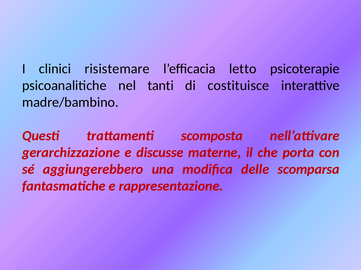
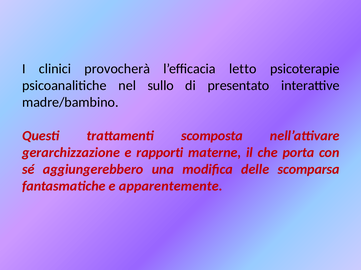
risistemare: risistemare -> provocherà (117, 69)
tanti: tanti -> sullo (161, 86)
costituisce: costituisce -> presentato (239, 86)
discusse: discusse -> rapporti (160, 153)
rappresentazione: rappresentazione -> apparentemente (171, 187)
